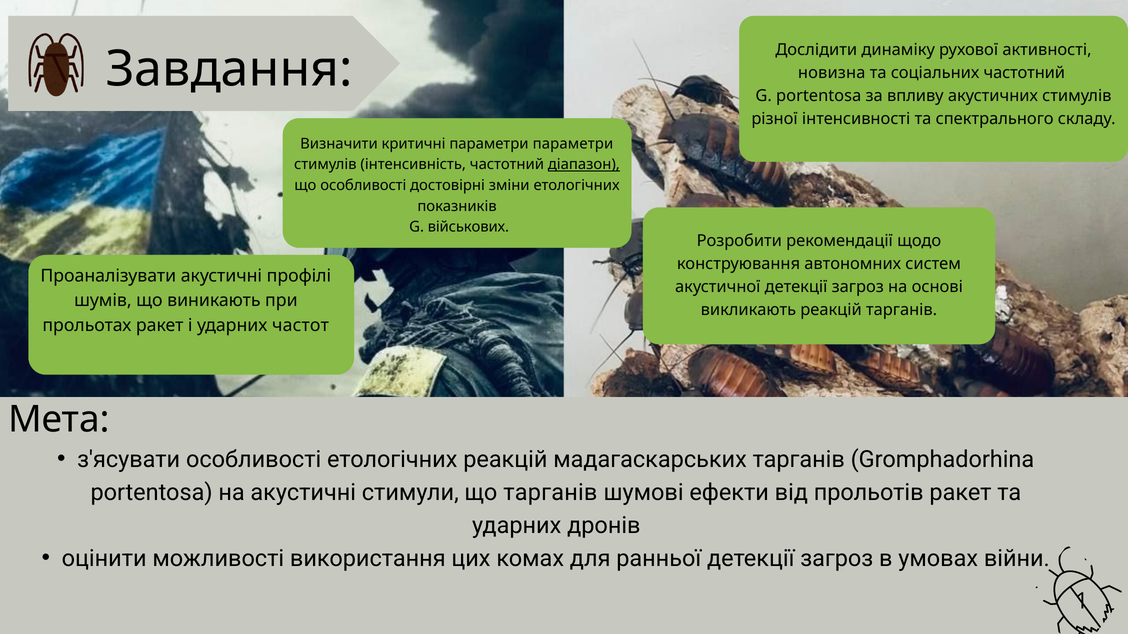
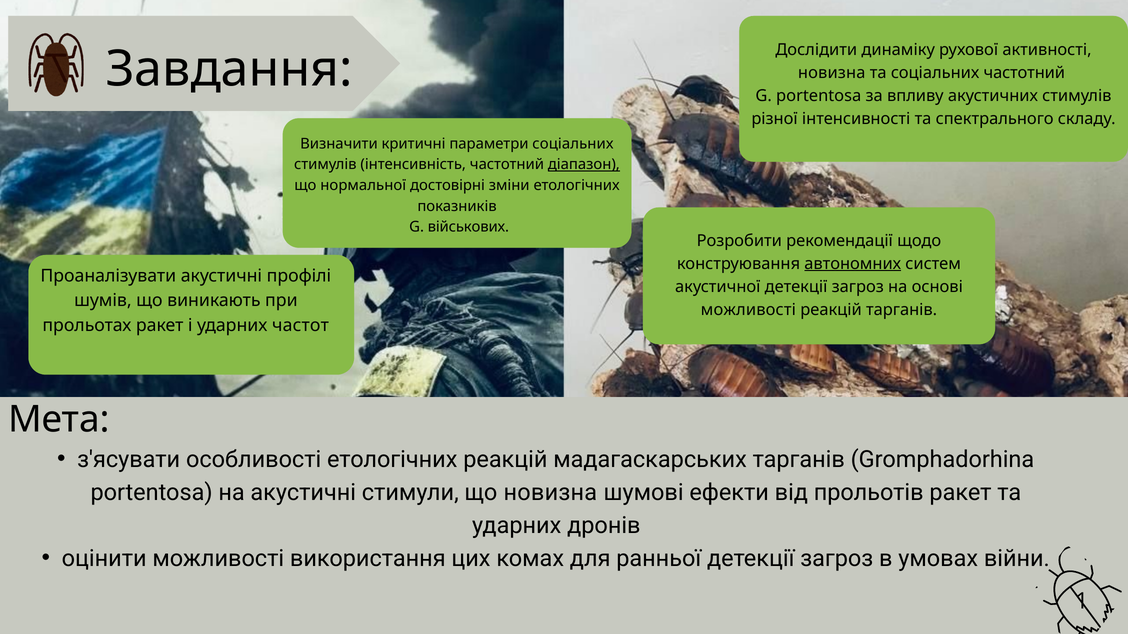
параметри параметри: параметри -> соціальних (573, 144)
що особливості: особливості -> нормальної (363, 185)
автономних underline: none -> present (853, 264)
викликають: викликають -> можливості (748, 310)
що тарганів: тарганів -> новизна (550, 493)
